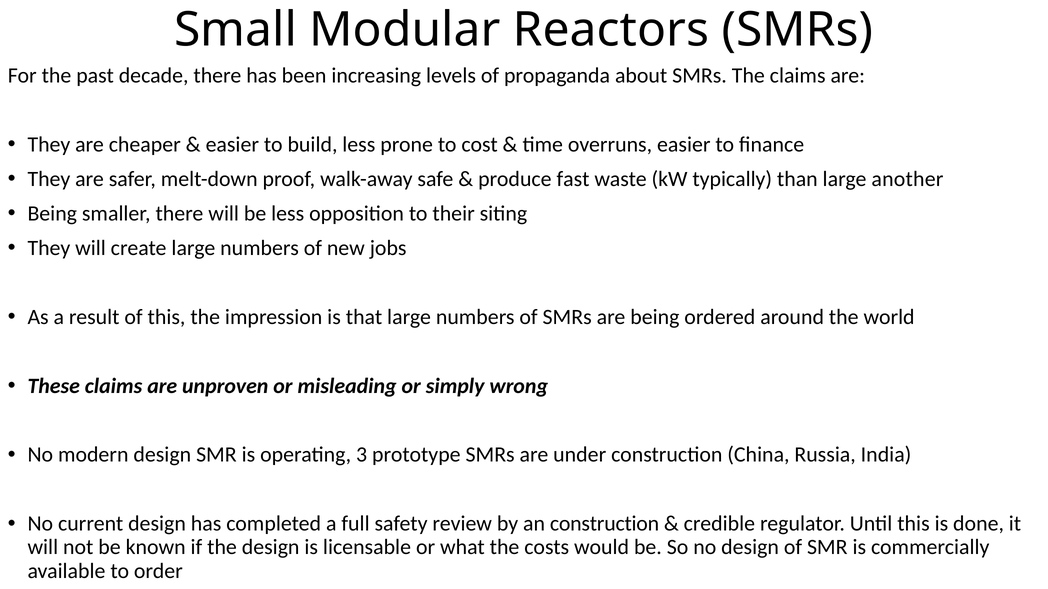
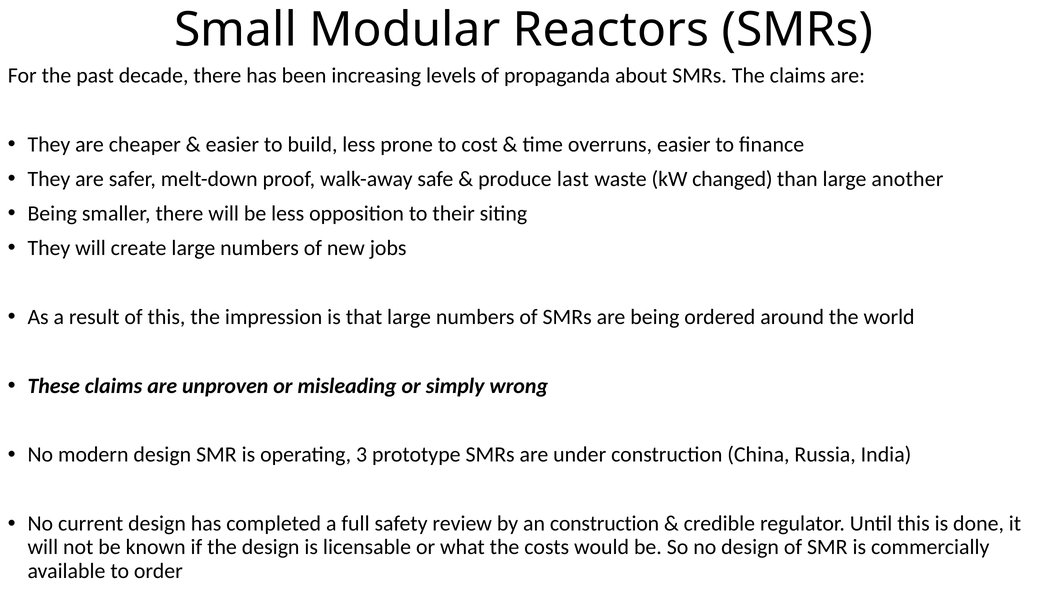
fast: fast -> last (573, 179)
typically: typically -> changed (732, 179)
